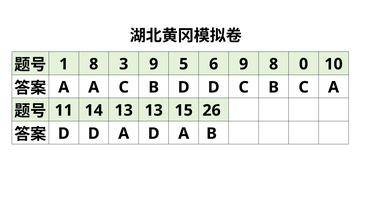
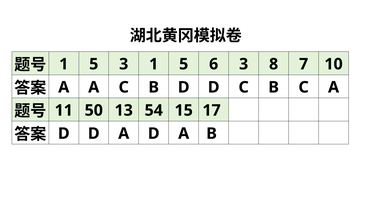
8: 8 -> 5 (94, 64)
3 9: 9 -> 1 (154, 64)
6 9: 9 -> 3 (244, 64)
0: 0 -> 7 (304, 64)
14: 14 -> 50 (94, 110)
13 13: 13 -> 54 (154, 110)
26: 26 -> 17 (212, 110)
